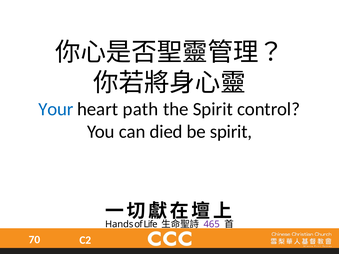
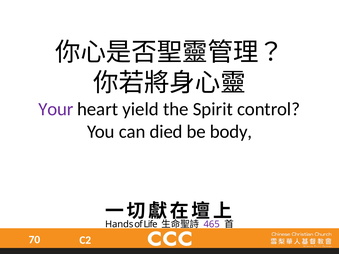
Your colour: blue -> purple (56, 109)
path: path -> yield (141, 109)
be spirit: spirit -> body (231, 132)
